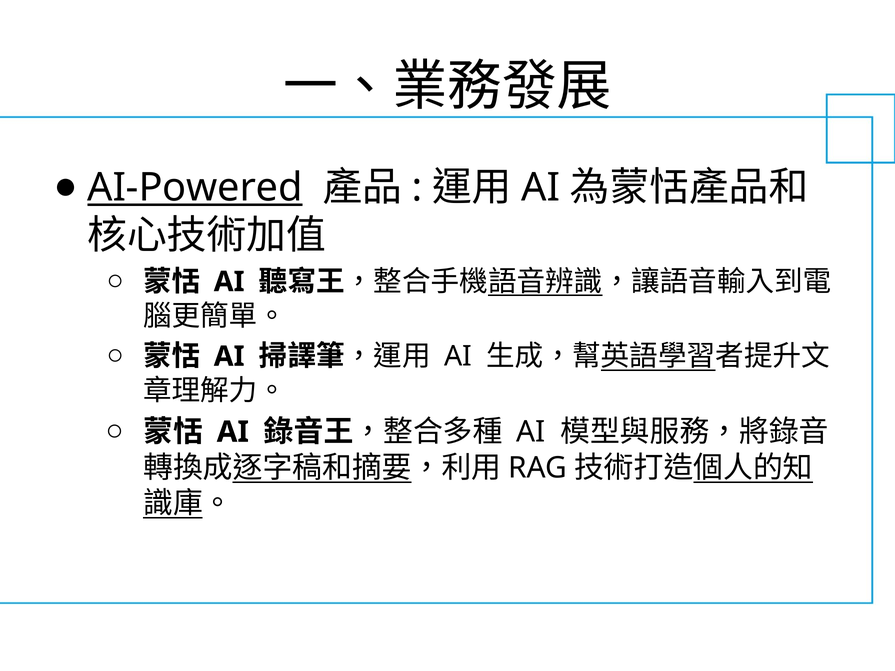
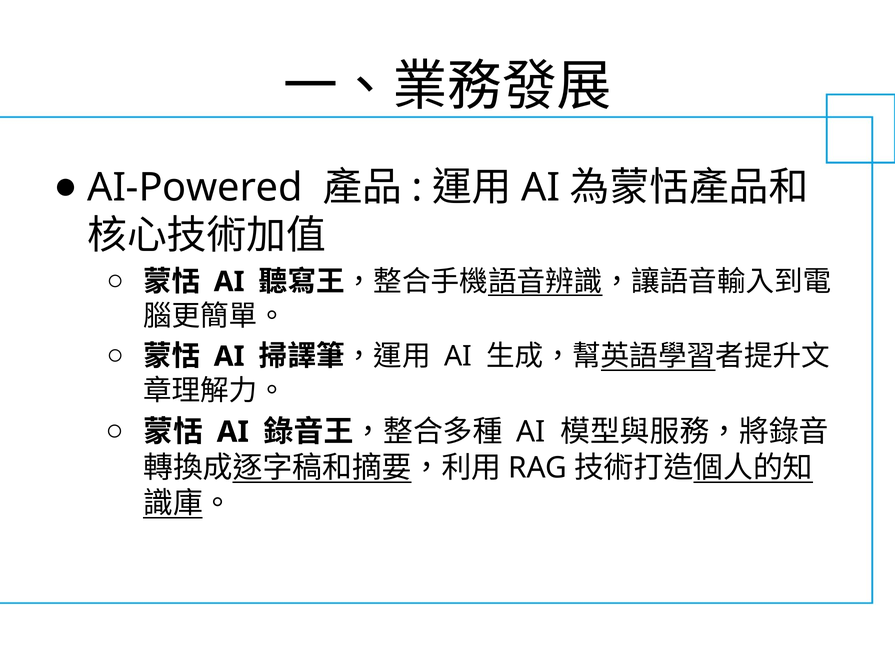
AI-Powered underline: present -> none (195, 188)
